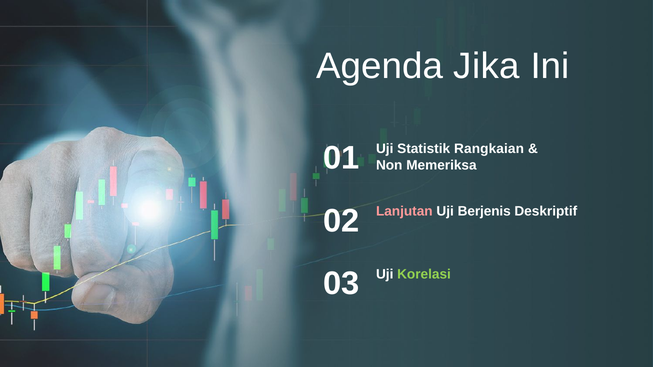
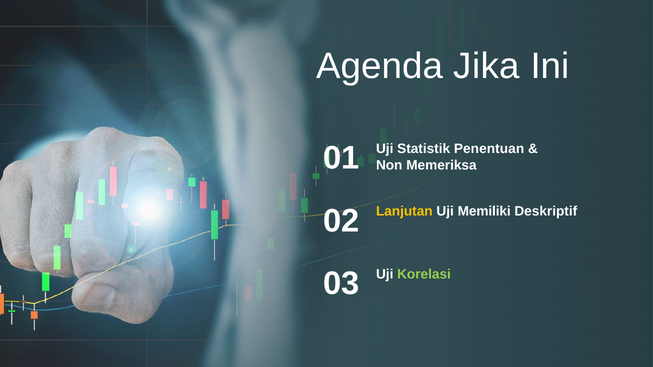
Rangkaian: Rangkaian -> Penentuan (489, 149)
Lanjutan colour: pink -> yellow (404, 212)
Berjenis: Berjenis -> Memiliki (484, 212)
